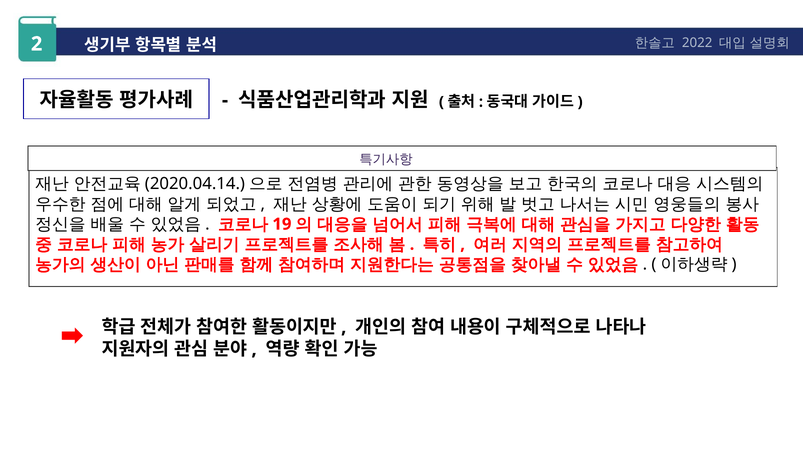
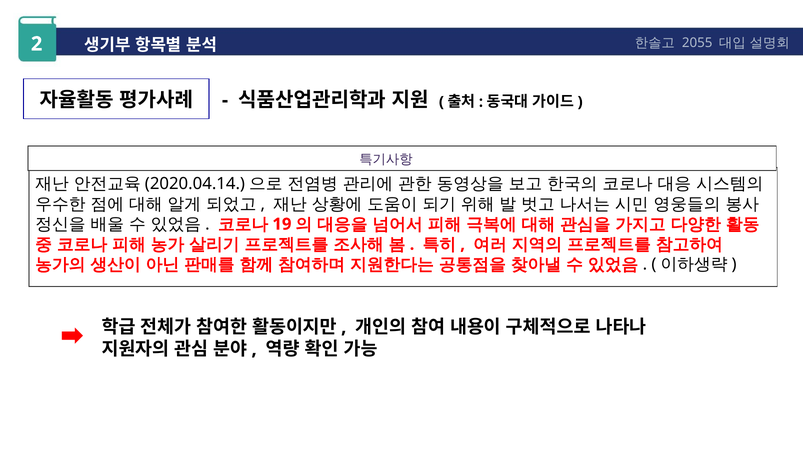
2022: 2022 -> 2055 (697, 43)
